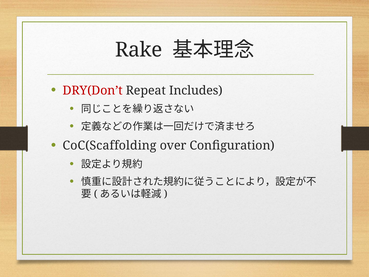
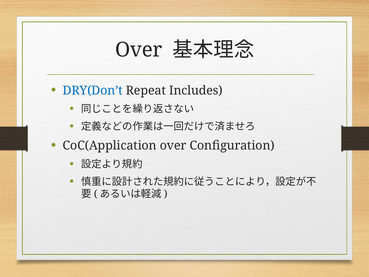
Rake: Rake -> Over (139, 50)
DRY(Don’t colour: red -> blue (93, 90)
CoC(Scaffolding: CoC(Scaffolding -> CoC(Application (110, 146)
